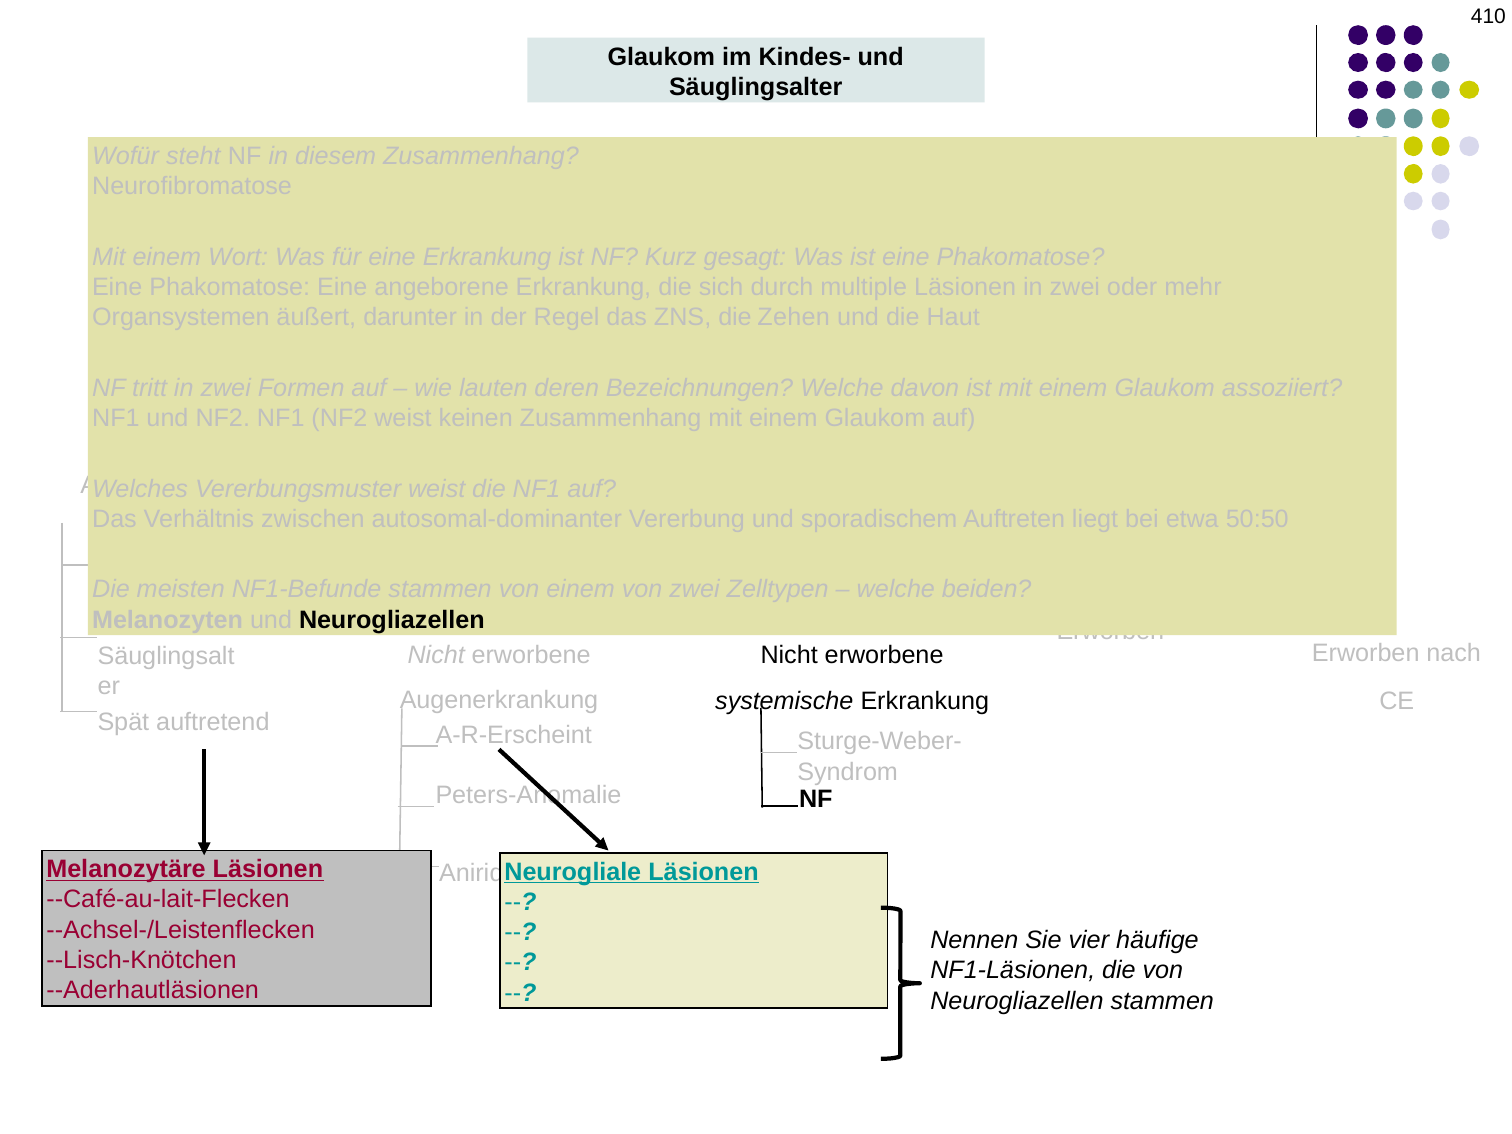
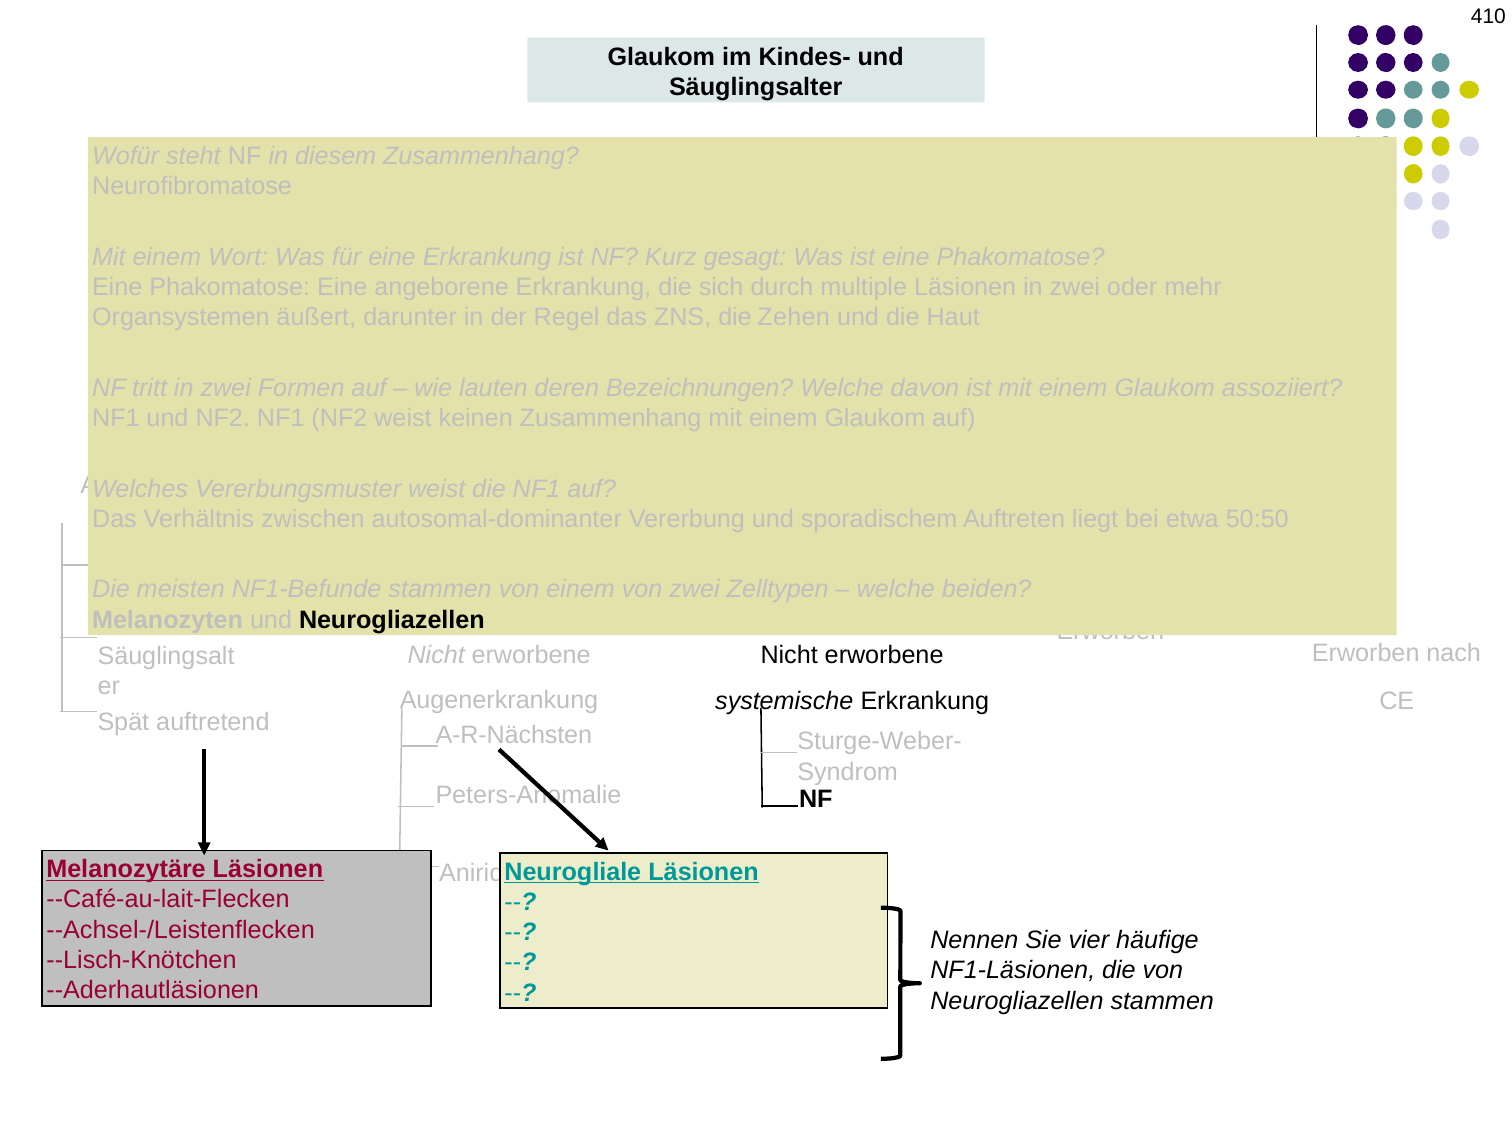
A-R-Erscheint: A-R-Erscheint -> A-R-Nächsten (514, 736)
